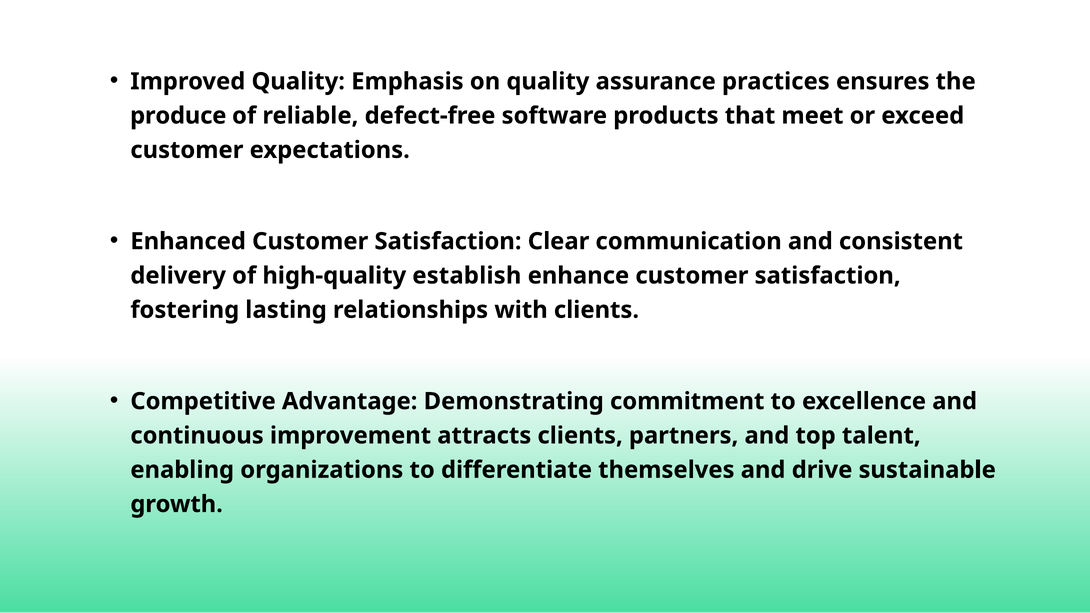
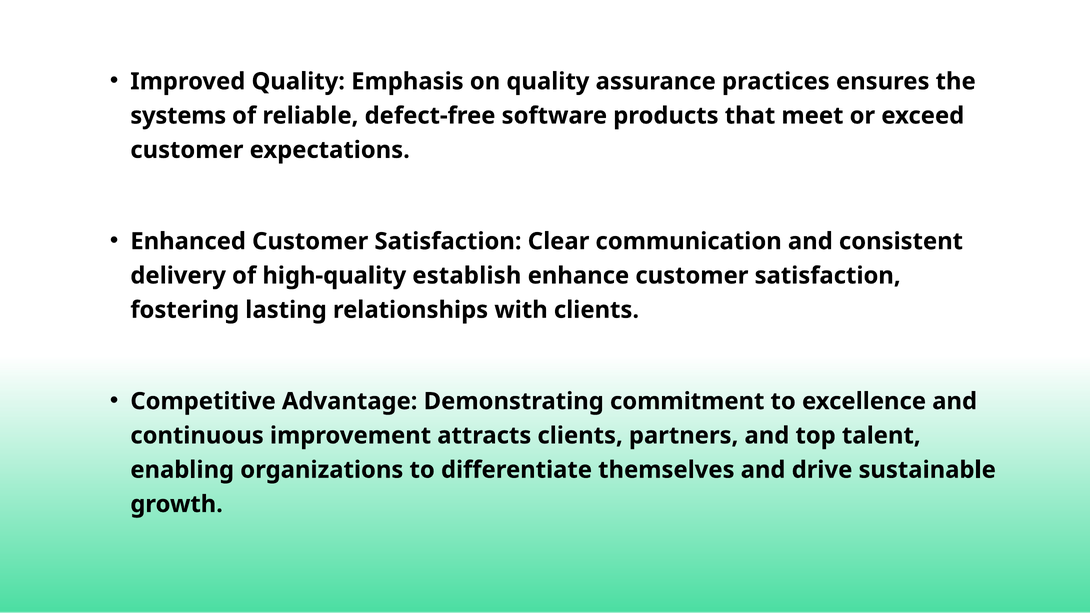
produce: produce -> systems (178, 116)
